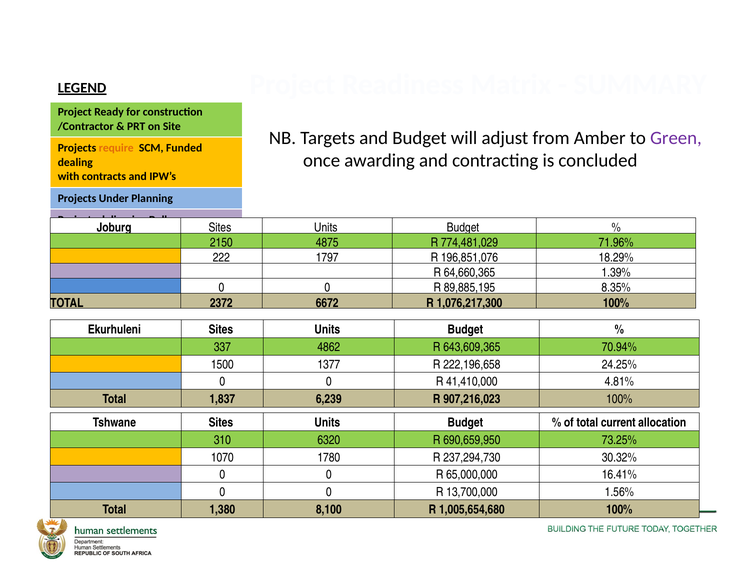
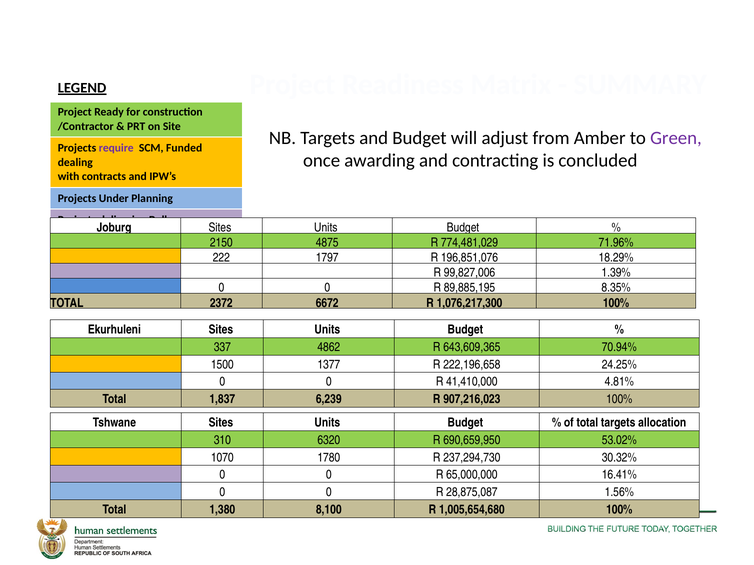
require colour: orange -> purple (116, 148)
64,660,365: 64,660,365 -> 99,827,006 (469, 273)
total current: current -> targets (618, 423)
73.25%: 73.25% -> 53.02% (619, 441)
13,700,000: 13,700,000 -> 28,875,087 (472, 492)
